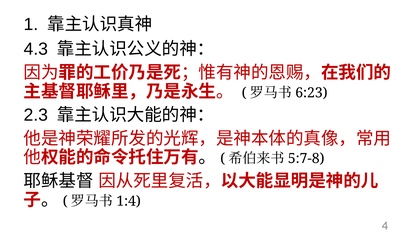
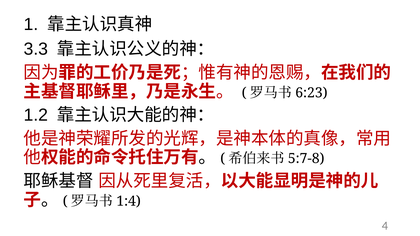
4.3: 4.3 -> 3.3 (36, 49)
2.3: 2.3 -> 1.2 (36, 115)
